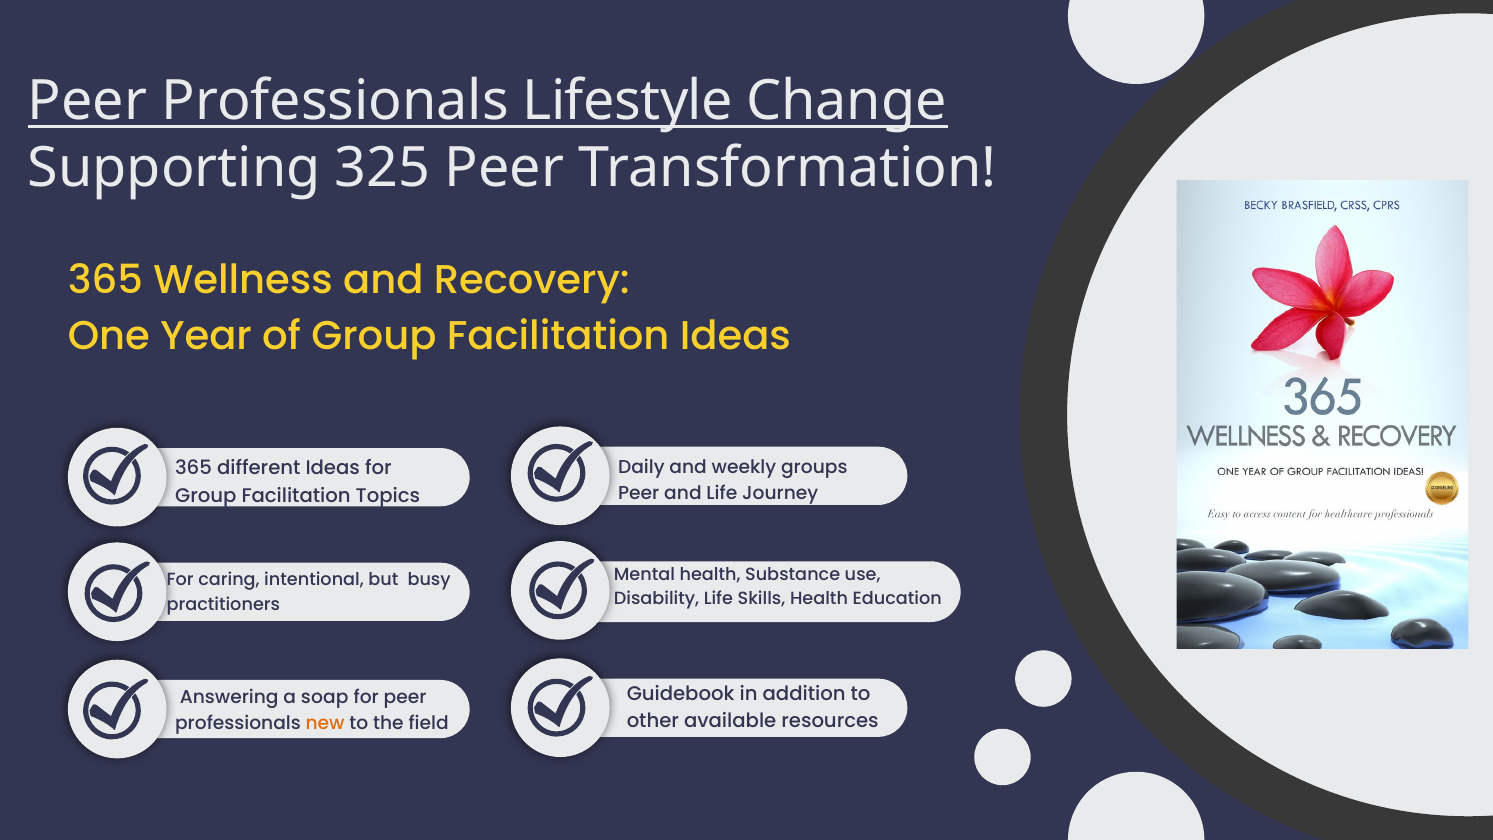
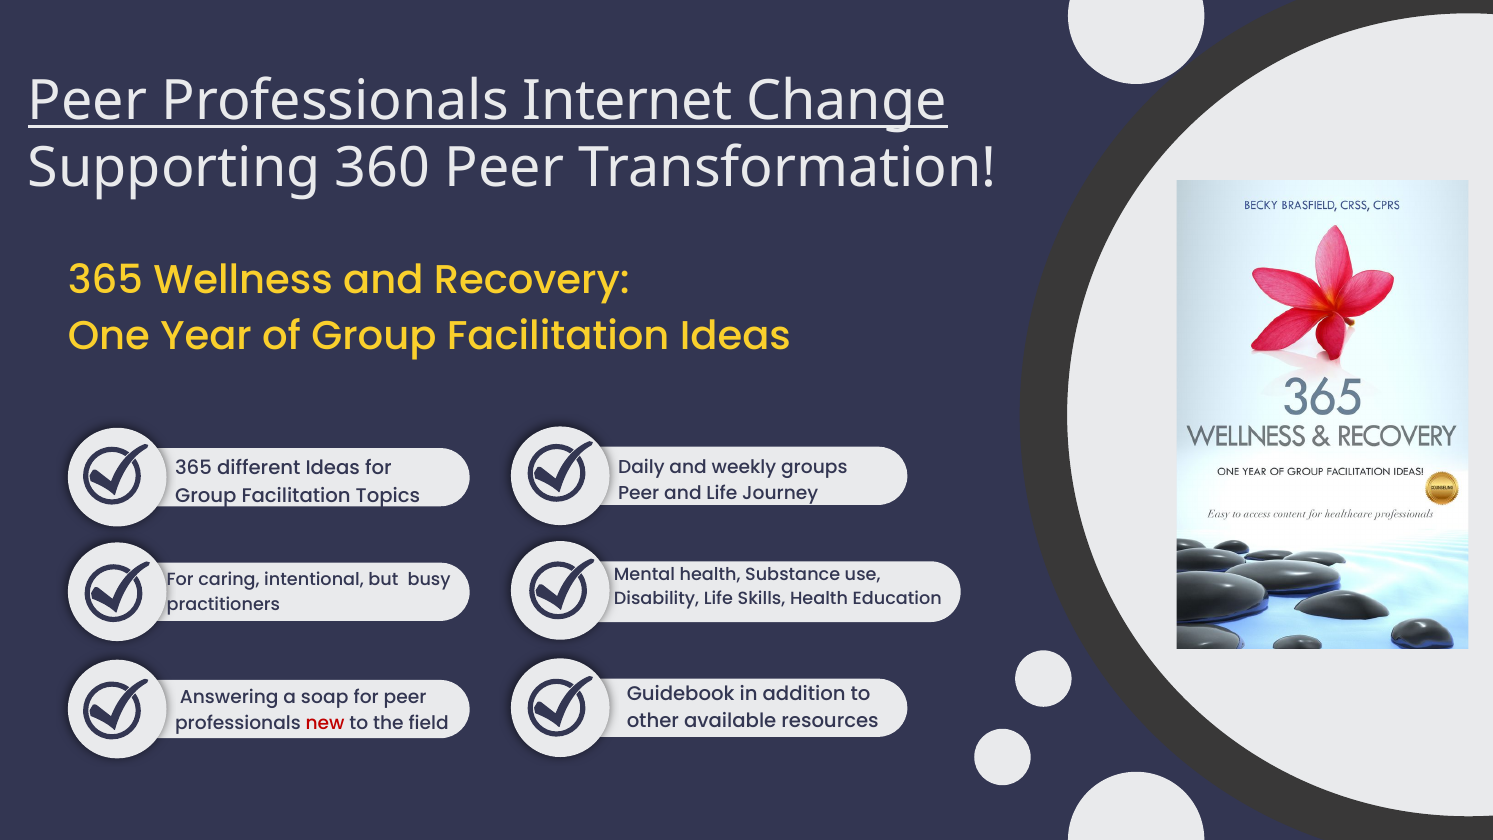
Lifestyle: Lifestyle -> Internet (628, 101)
325: 325 -> 360 (383, 168)
new colour: orange -> red (325, 724)
